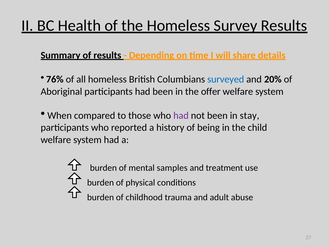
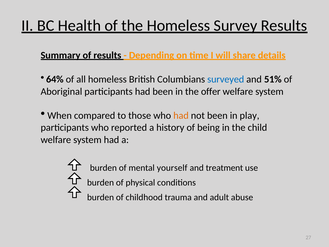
76%: 76% -> 64% (55, 79)
20%: 20% -> 51% (273, 79)
had colour: purple -> orange (181, 115)
stay: stay -> play (250, 115)
samples: samples -> yourself (172, 168)
